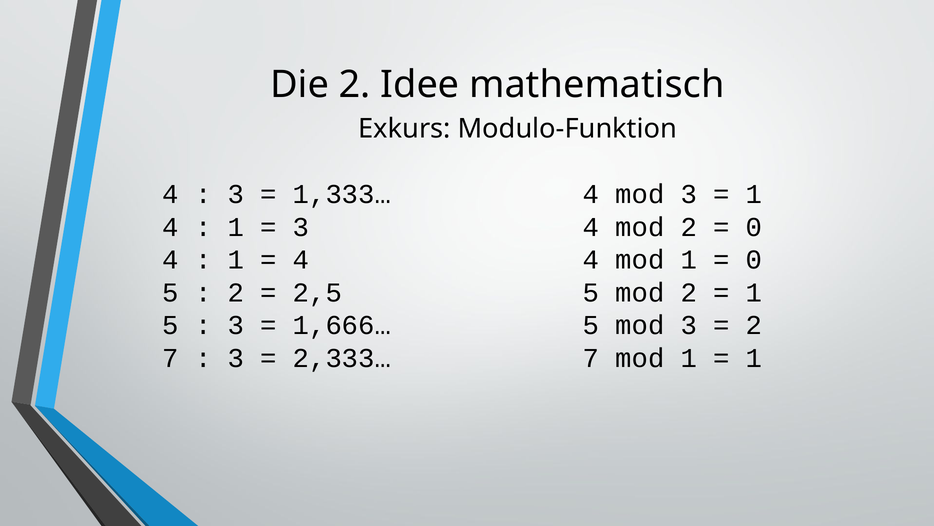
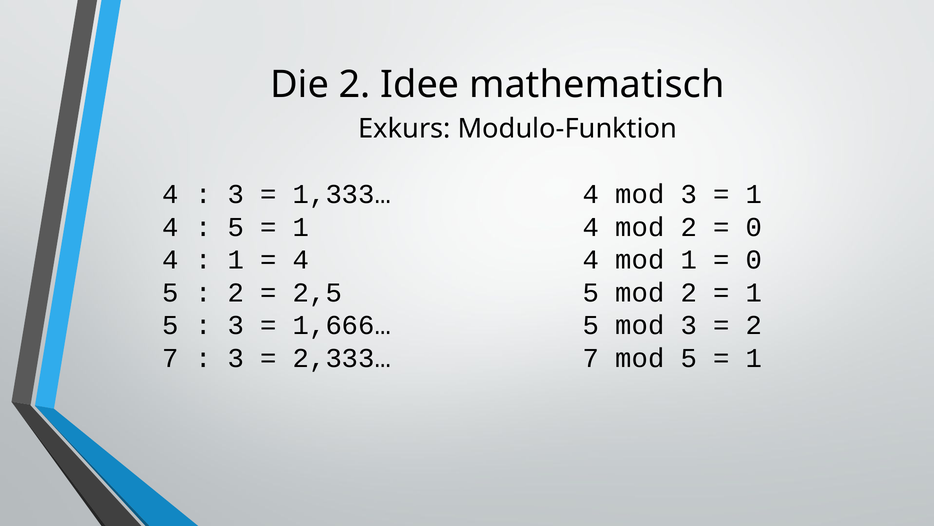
1: 1 -> 5 (236, 227)
3: 3 -> 1 (301, 227)
7 mod 1: 1 -> 5 (689, 358)
